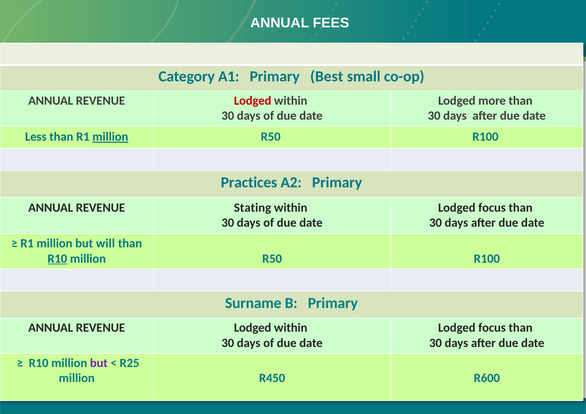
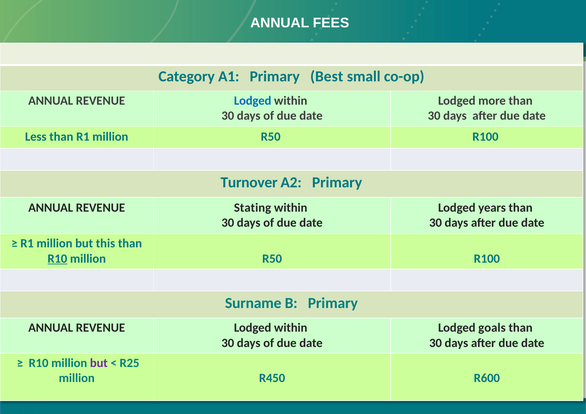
Lodged colour: red -> blue (253, 101)
million underline: present -> none (110, 137)
Practices: Practices -> Turnover (249, 183)
focus: focus -> years (492, 208)
will: will -> this (105, 244)
focus: focus -> goals (492, 328)
